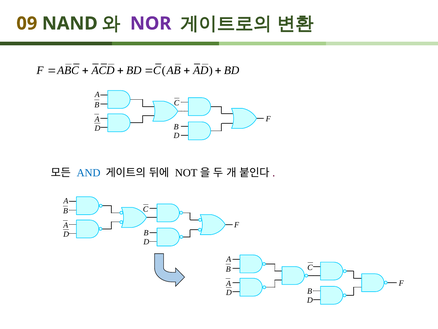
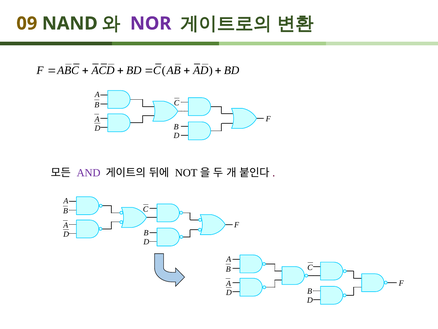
AND colour: blue -> purple (89, 173)
